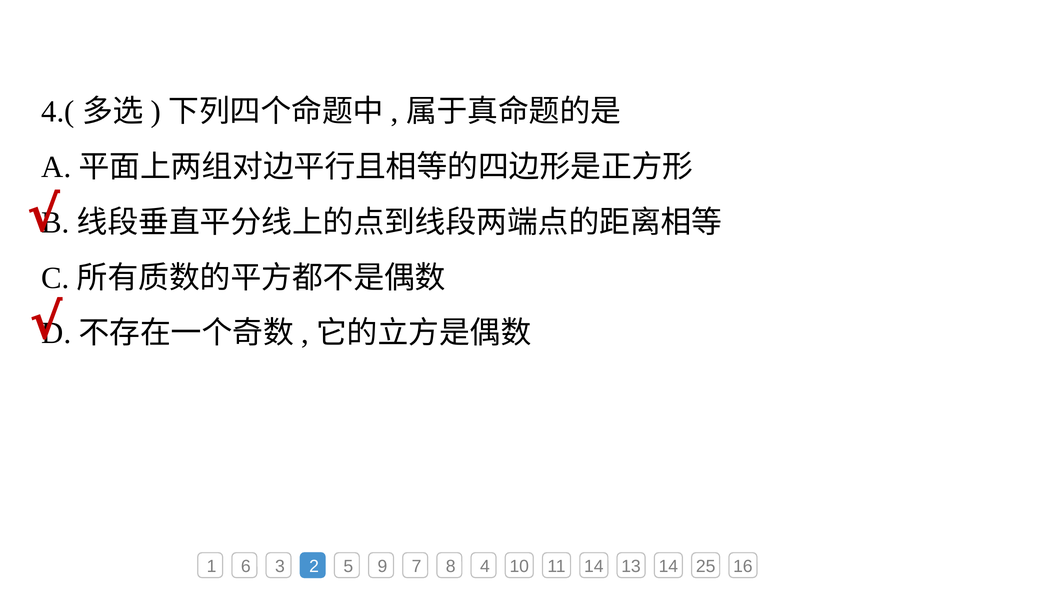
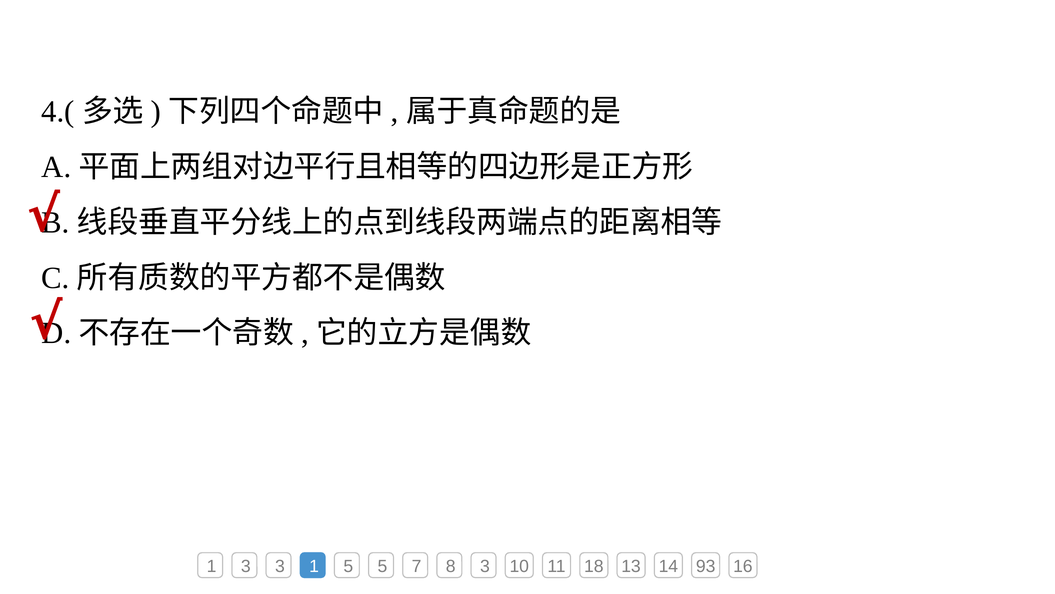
1 6: 6 -> 3 (246, 566)
3 2: 2 -> 1 (314, 566)
5 9: 9 -> 5 (382, 566)
8 4: 4 -> 3 (485, 566)
11 14: 14 -> 18 (594, 566)
25: 25 -> 93 (706, 566)
